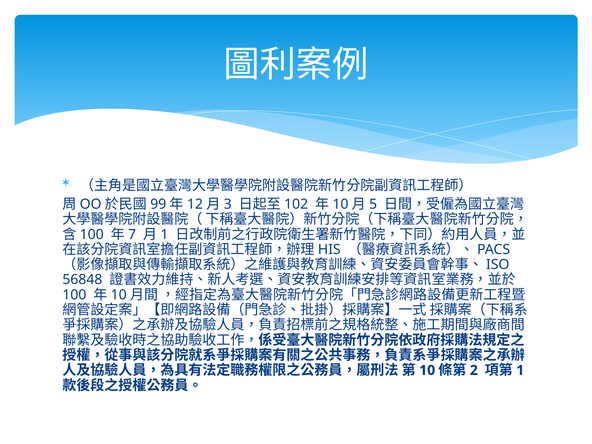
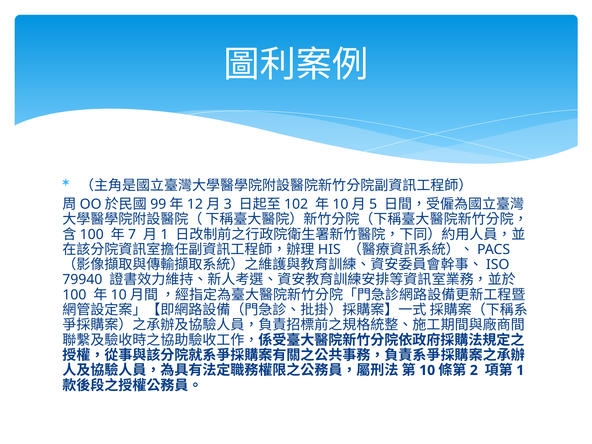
56848: 56848 -> 79940 (82, 280)
